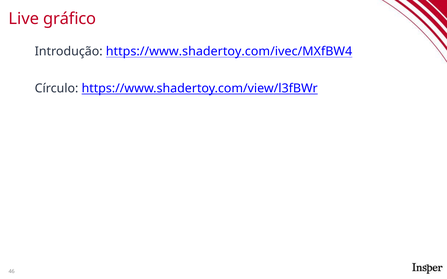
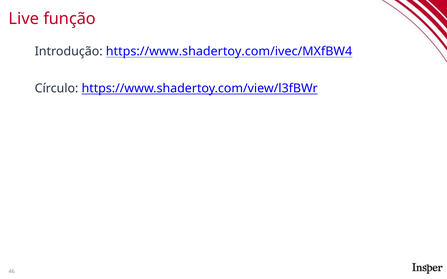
gráfico: gráfico -> função (70, 19)
